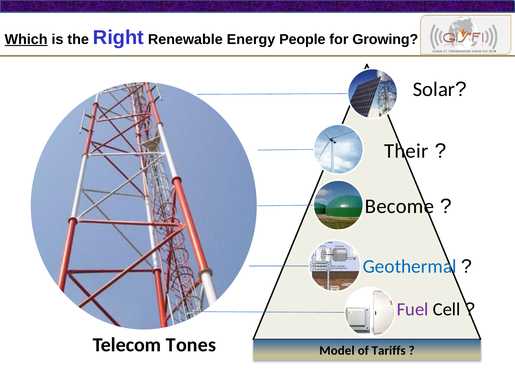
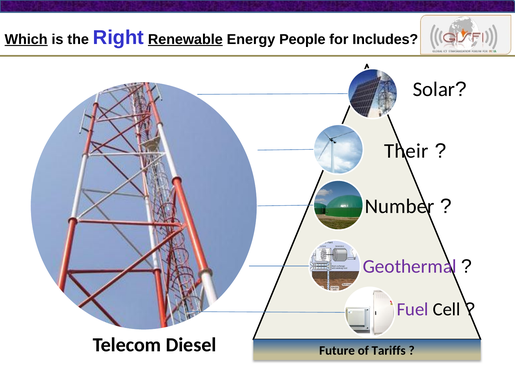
Renewable underline: none -> present (185, 39)
Growing: Growing -> Includes (385, 39)
Become: Become -> Number (400, 207)
Geothermal colour: blue -> purple (410, 267)
Tones: Tones -> Diesel (191, 345)
Model: Model -> Future (337, 351)
